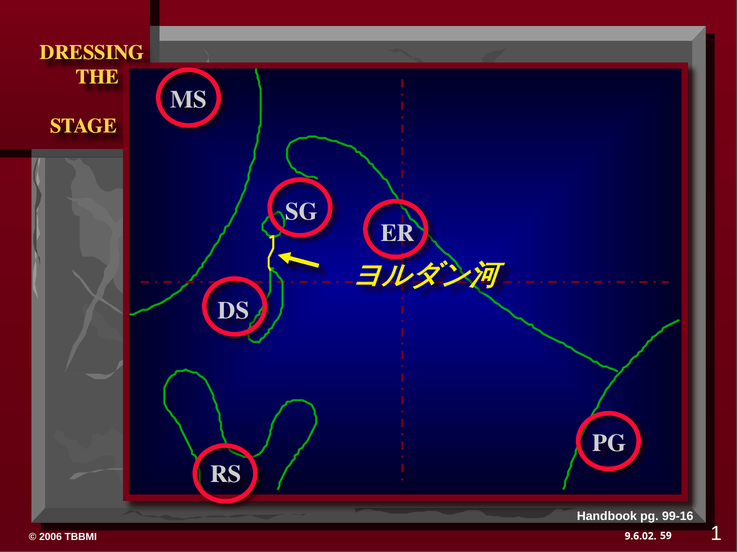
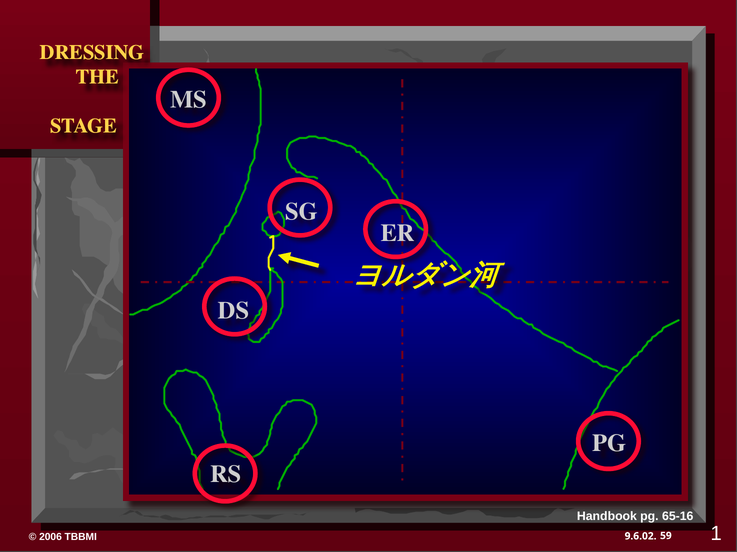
99-16: 99-16 -> 65-16 (678, 517)
